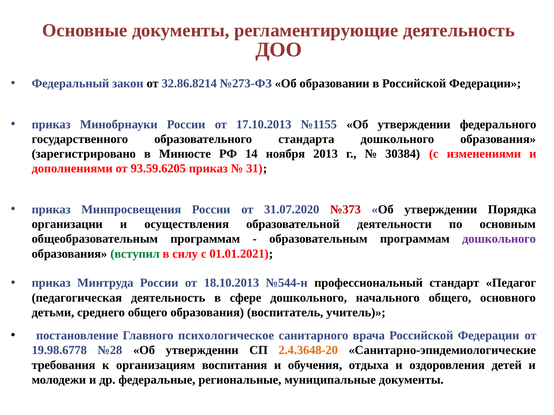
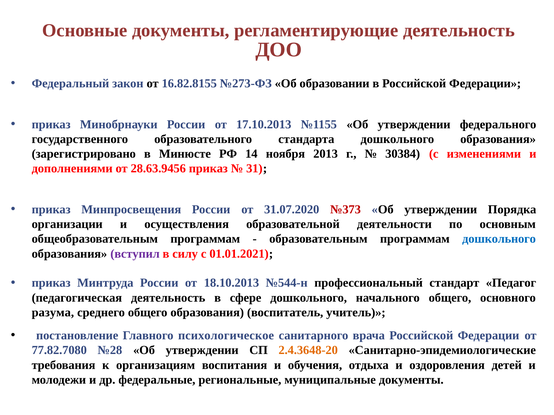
32.86.8214: 32.86.8214 -> 16.82.8155 (189, 84)
93.59.6205: 93.59.6205 -> 28.63.9456 (158, 169)
дошкольного colour: purple -> blue (499, 239)
вступил colour: green -> purple (135, 254)
детьми: детьми -> разума (53, 313)
19.98.6778: 19.98.6778 -> 77.82.7080 (59, 351)
